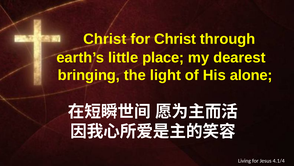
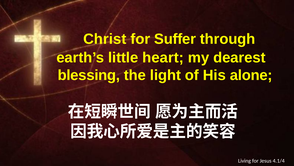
for Christ: Christ -> Suffer (175, 39)
place: place -> heart (163, 57)
bringing: bringing -> blessing (89, 75)
